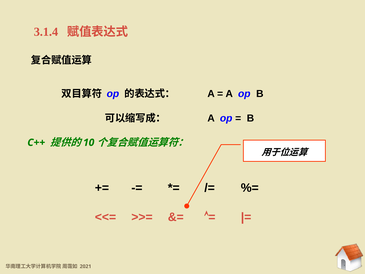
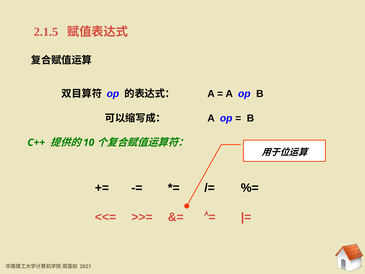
3.1.4: 3.1.4 -> 2.1.5 (46, 32)
